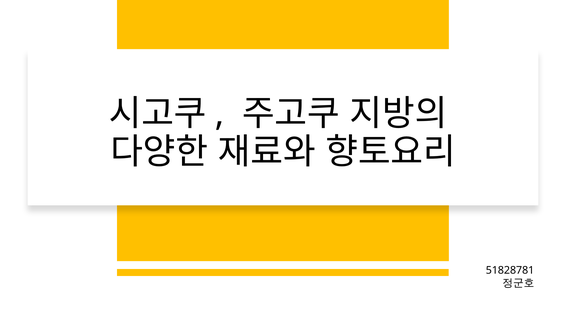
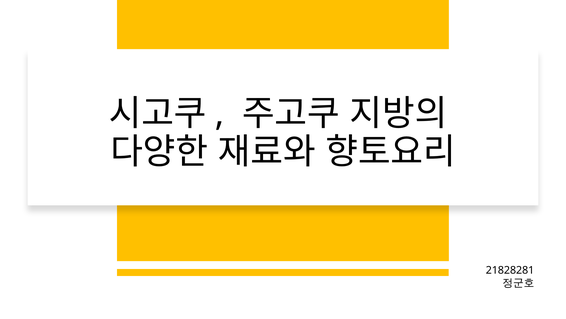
51828781: 51828781 -> 21828281 (510, 270)
